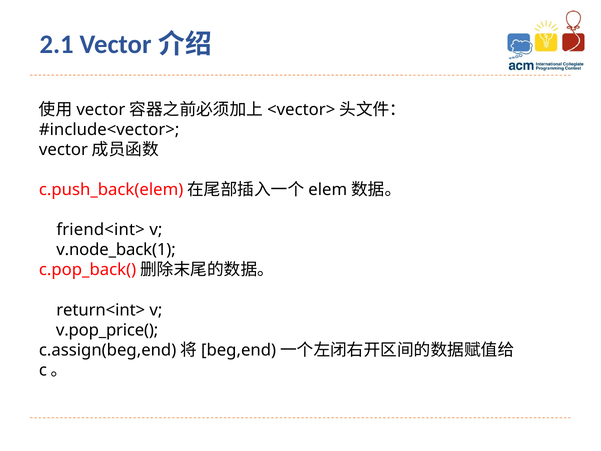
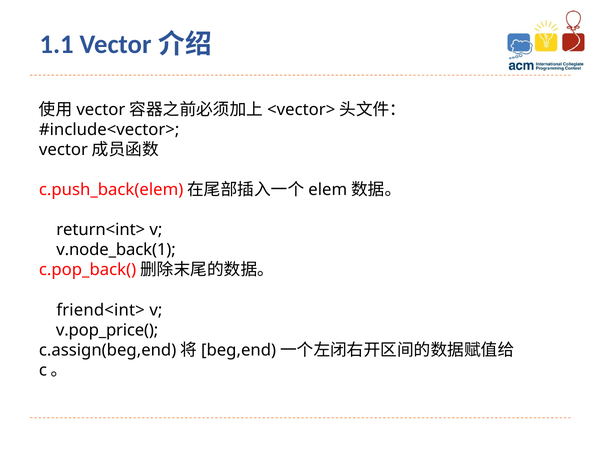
2.1: 2.1 -> 1.1 (57, 45)
friend<int>: friend<int> -> return<int> (101, 230)
return<int>: return<int> -> friend<int> (101, 310)
